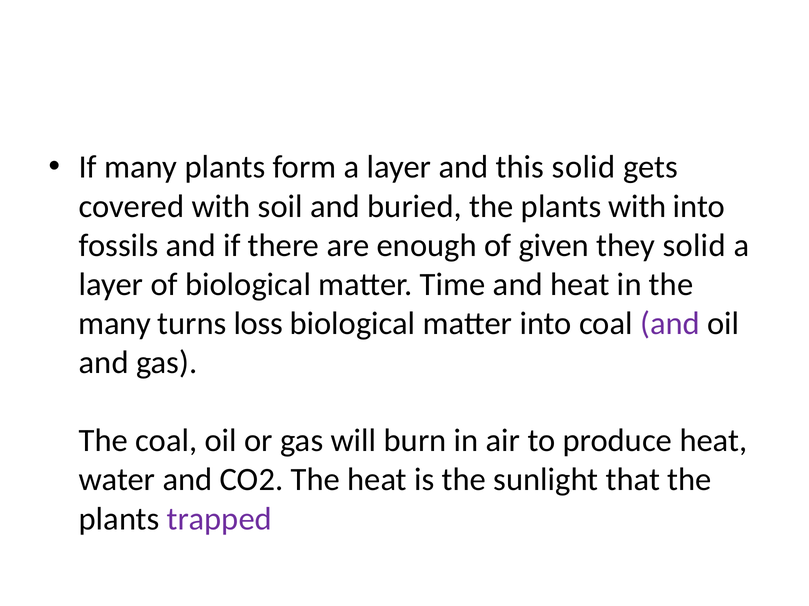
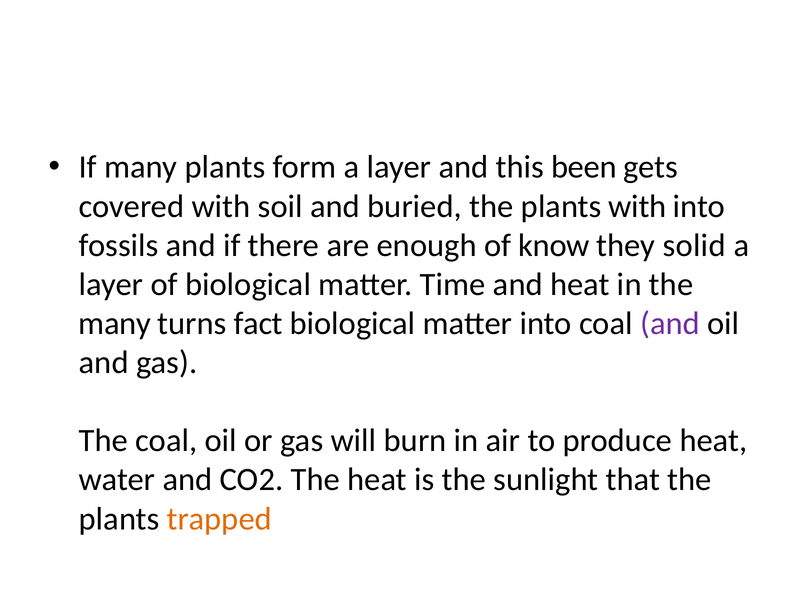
this solid: solid -> been (584, 167)
given: given -> know (554, 246)
loss: loss -> fact (258, 324)
trapped colour: purple -> orange (219, 519)
